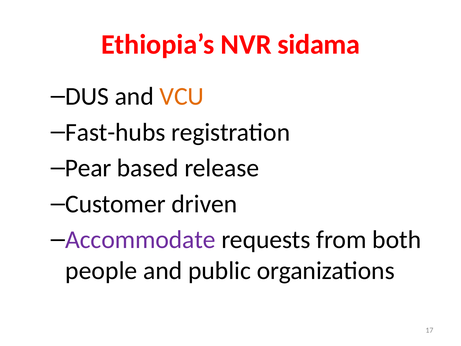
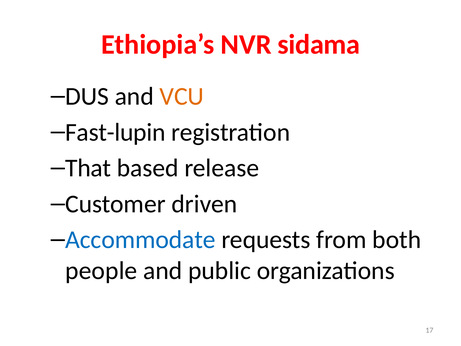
Fast-hubs: Fast-hubs -> Fast-lupin (115, 132)
Pear: Pear -> That (88, 168)
Accommodate colour: purple -> blue (140, 240)
